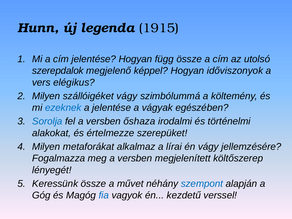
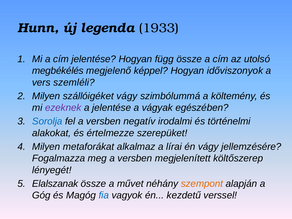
1915: 1915 -> 1933 (159, 28)
szerepdalok: szerepdalok -> megbékélés (58, 71)
elégikus: elégikus -> szemléli (74, 82)
ezeknek colour: blue -> purple (63, 108)
őshaza: őshaza -> negatív (139, 121)
Keressünk: Keressünk -> Elalszanak (55, 184)
szempont colour: blue -> orange (202, 184)
